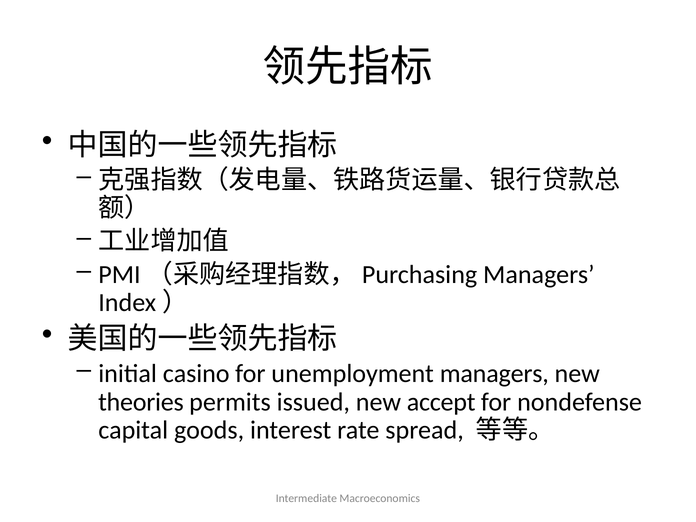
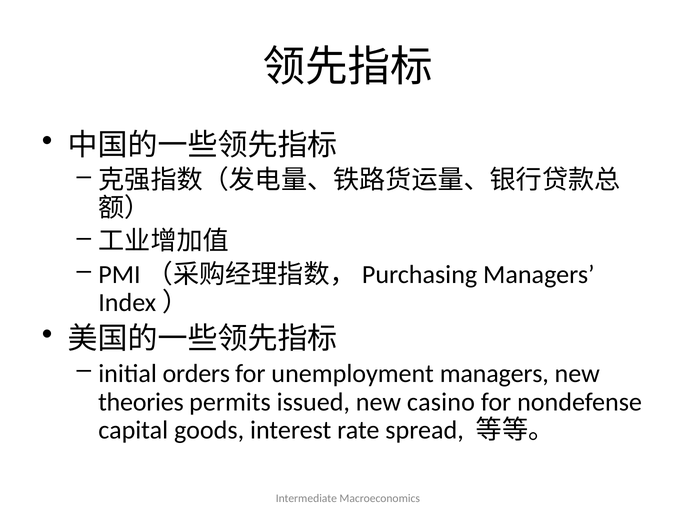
casino: casino -> orders (196, 374)
accept: accept -> casino (441, 402)
